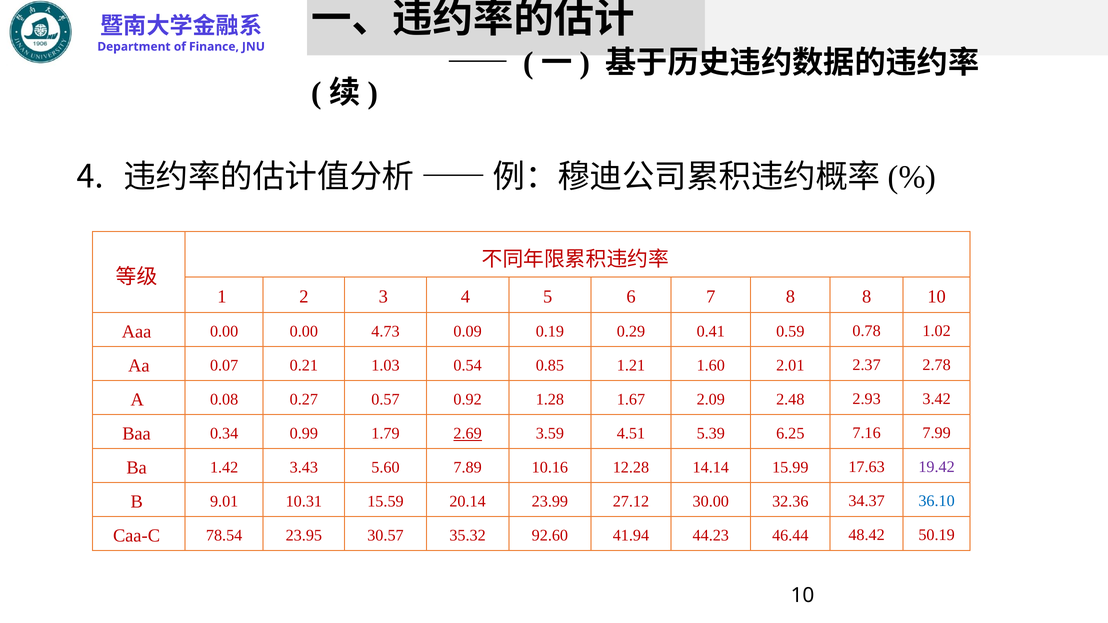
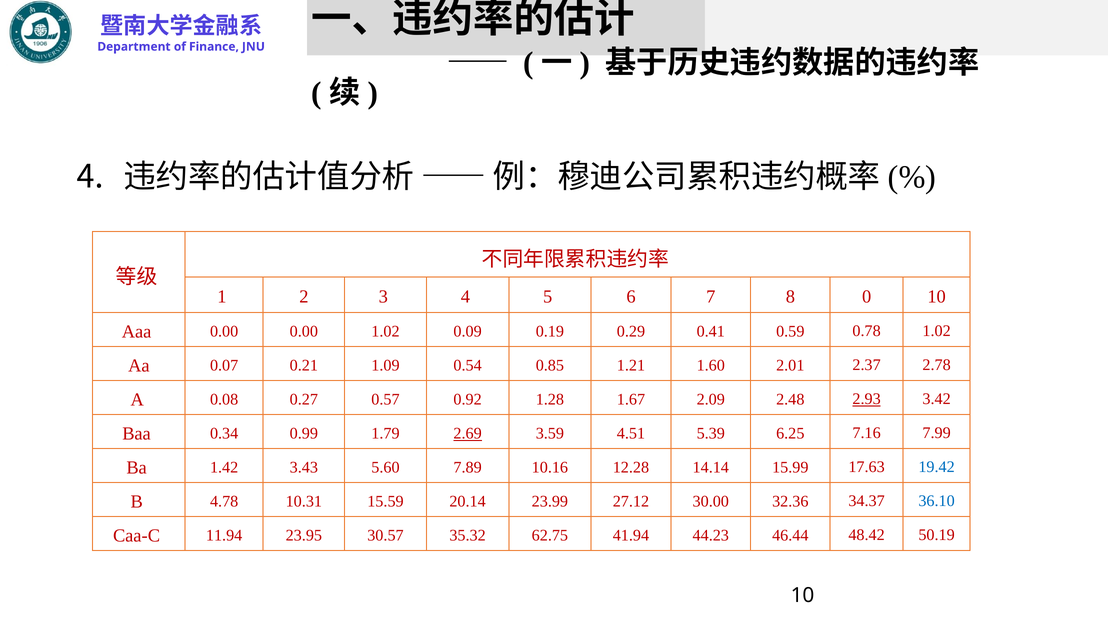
8 8: 8 -> 0 (867, 297)
0.00 4.73: 4.73 -> 1.02 (386, 331)
1.03: 1.03 -> 1.09 (386, 365)
2.93 underline: none -> present (867, 399)
19.42 colour: purple -> blue (937, 467)
9.01: 9.01 -> 4.78 (224, 502)
78.54: 78.54 -> 11.94 (224, 536)
92.60: 92.60 -> 62.75 (550, 536)
